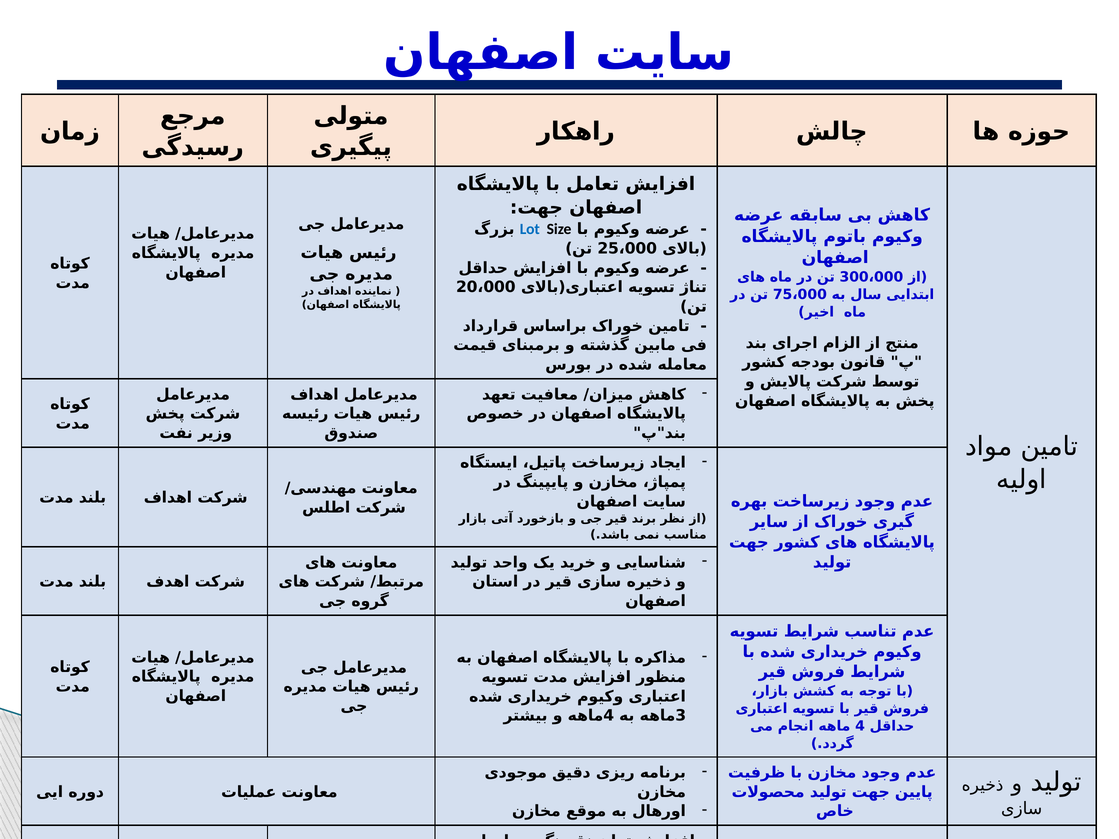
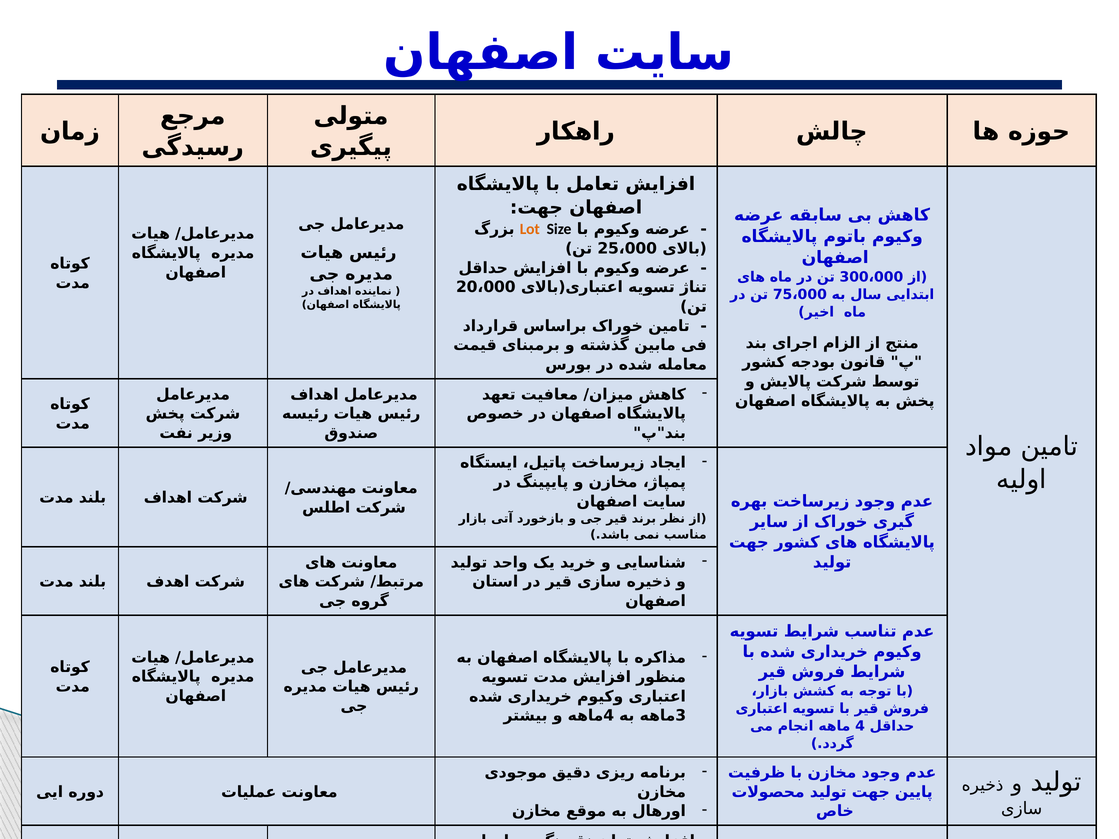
Lot colour: blue -> orange (530, 229)
